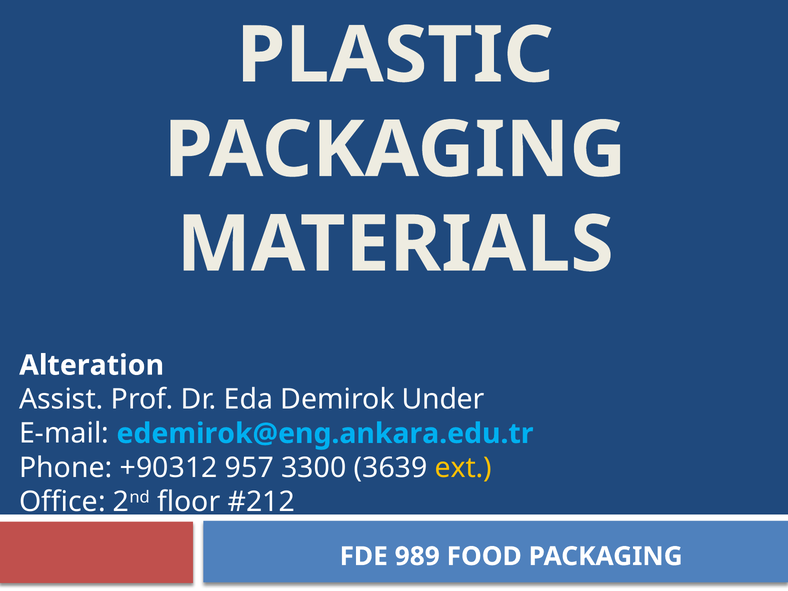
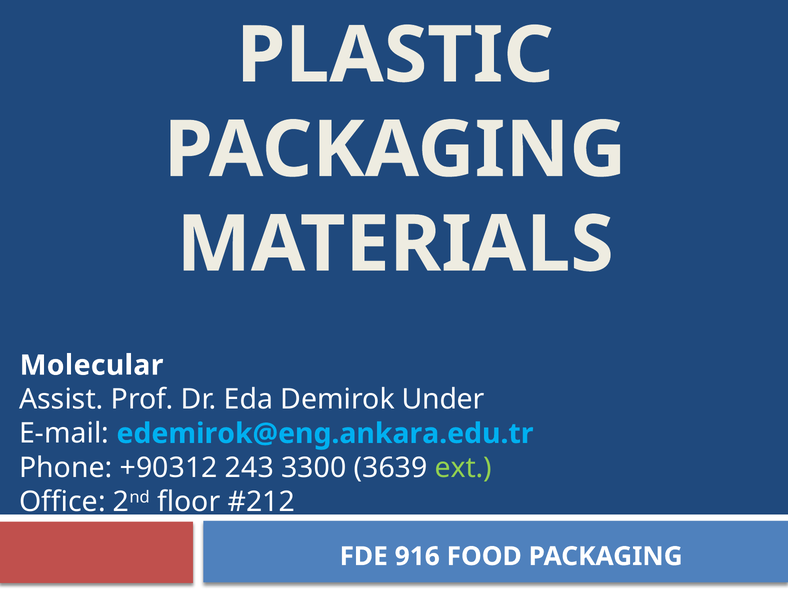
Alteration: Alteration -> Molecular (92, 365)
957: 957 -> 243 (249, 468)
ext colour: yellow -> light green (463, 468)
989: 989 -> 916 (417, 556)
